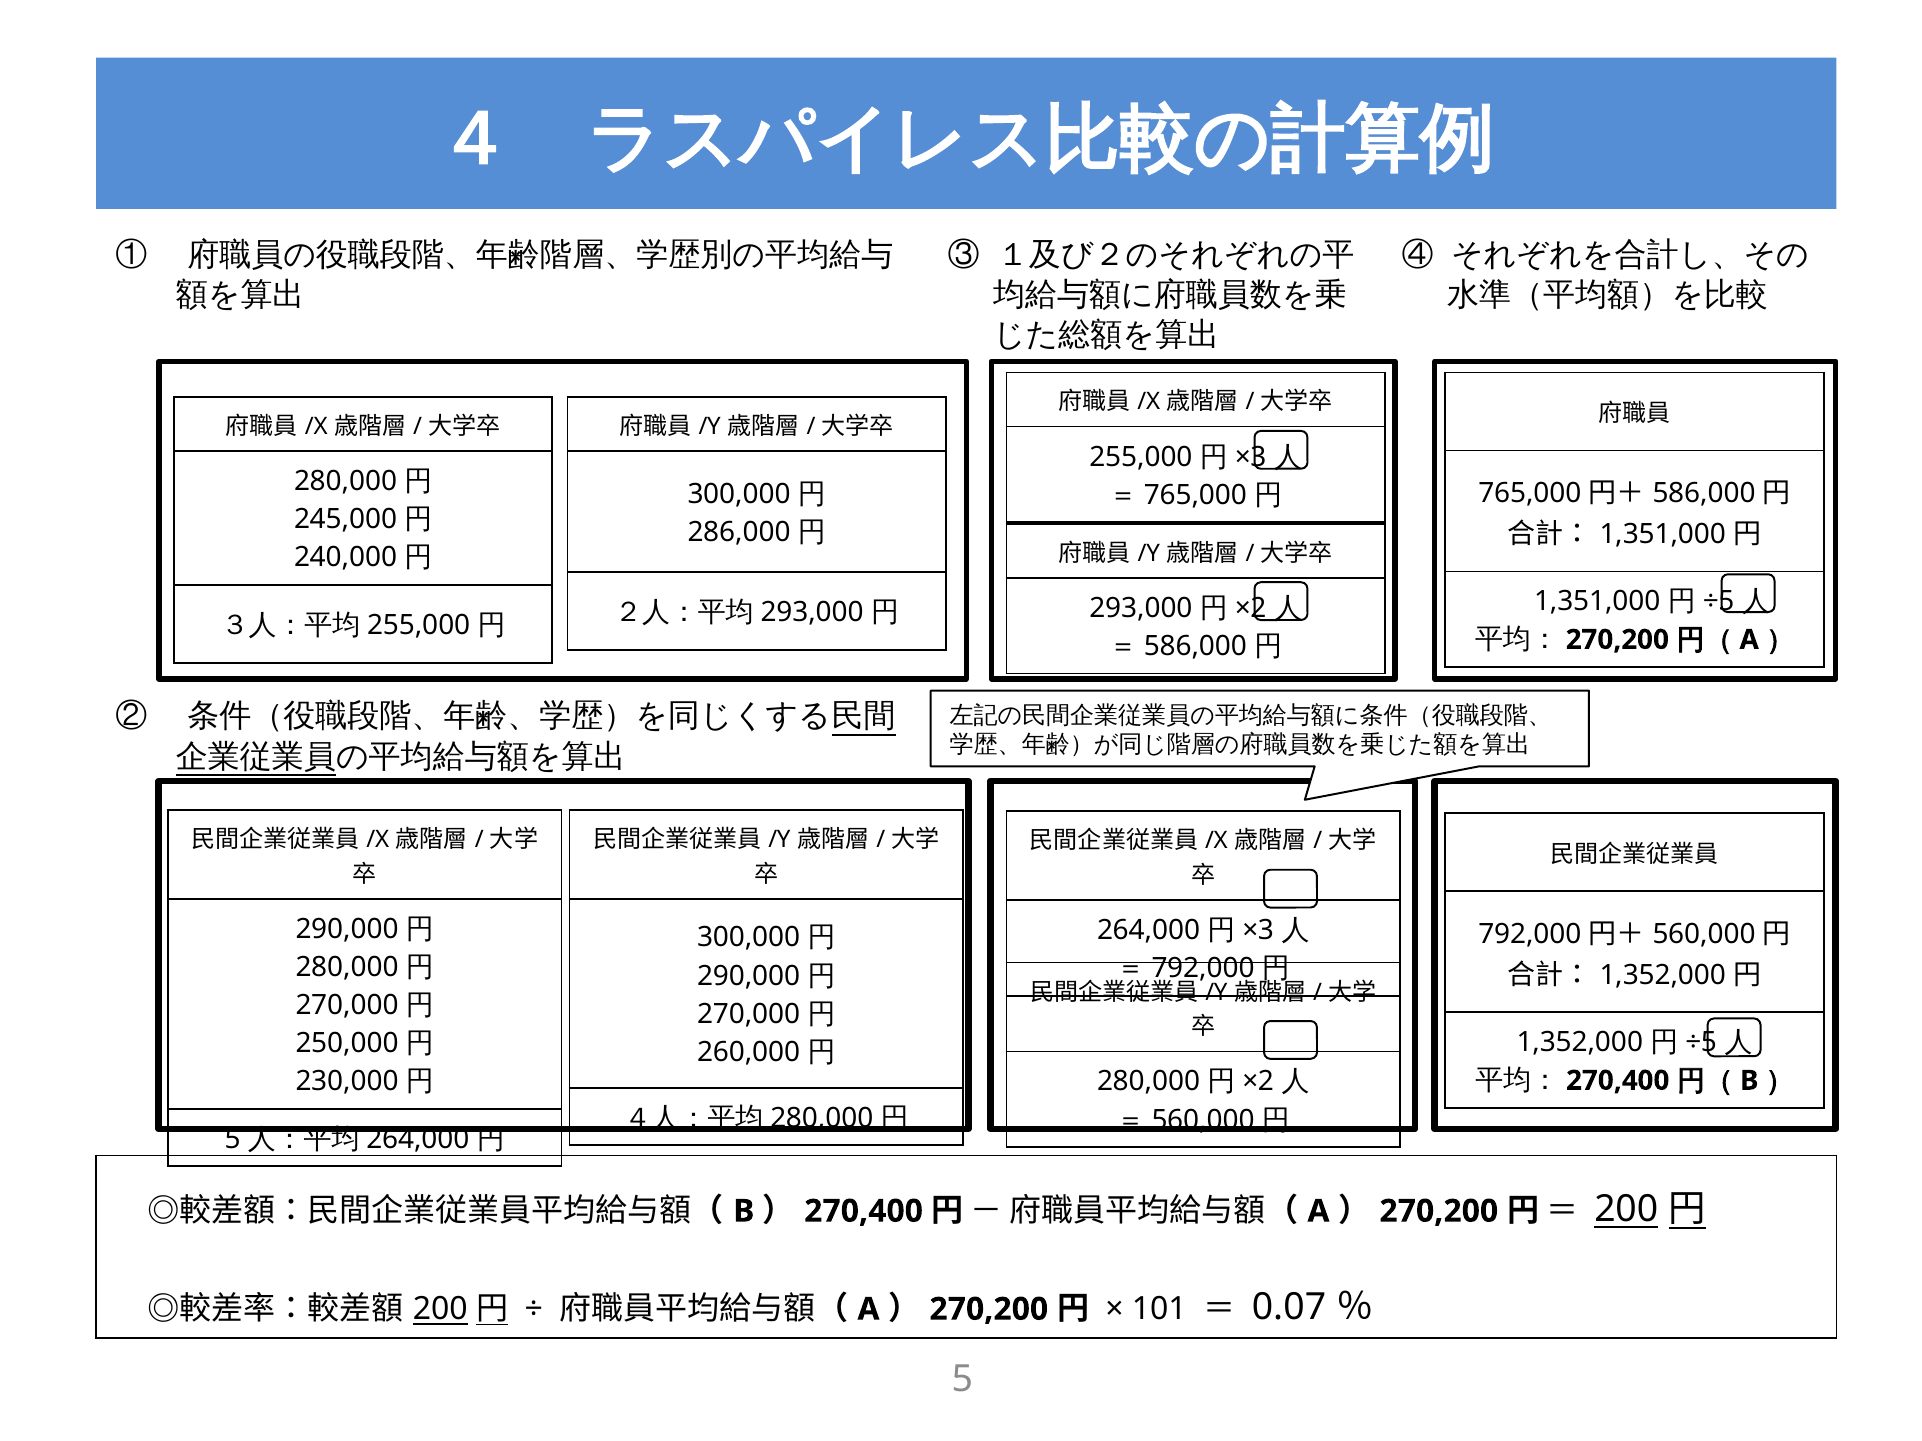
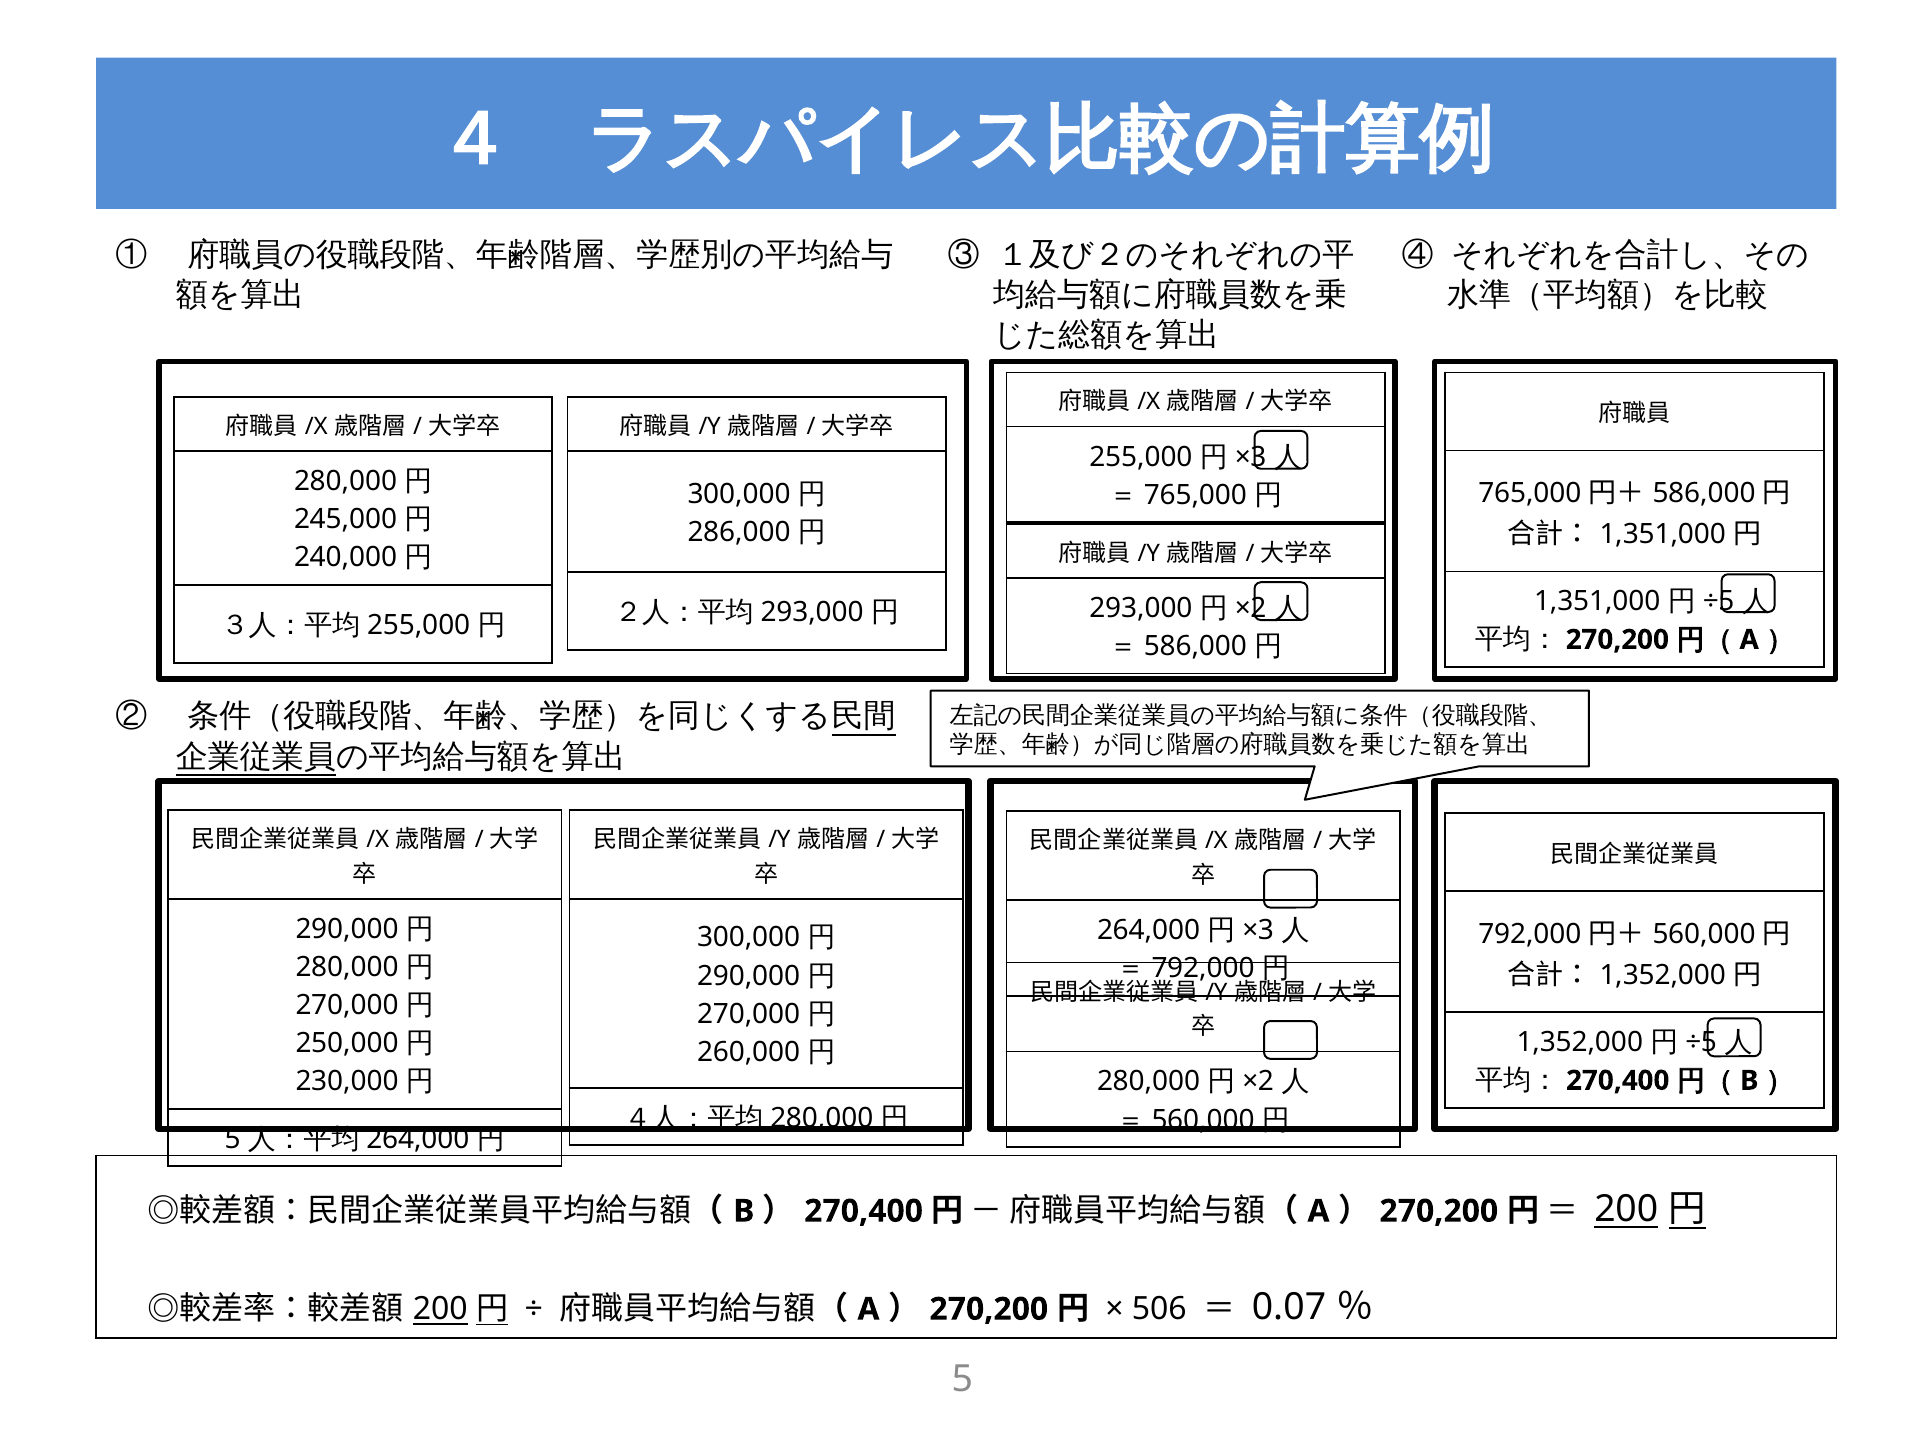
101: 101 -> 506 (1159, 1310)
